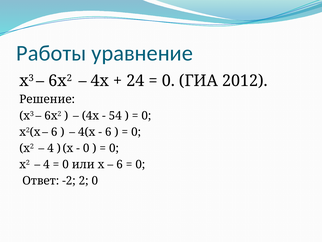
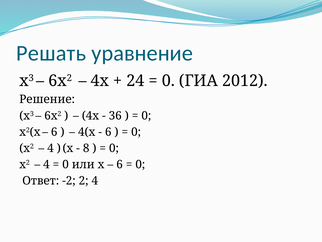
Работы: Работы -> Решать (51, 53)
54: 54 -> 36 (115, 115)
0: 0 -> 8 (86, 148)
2 0: 0 -> 4 (95, 180)
